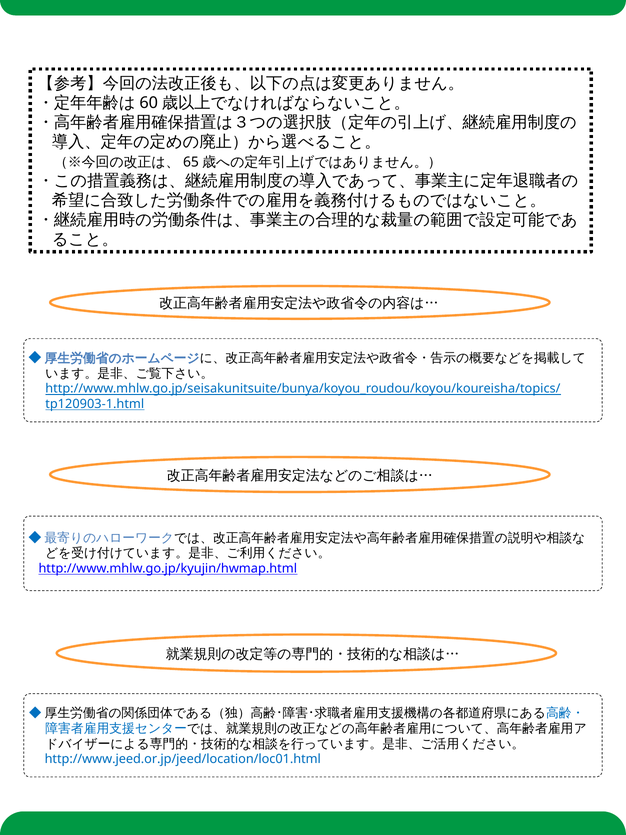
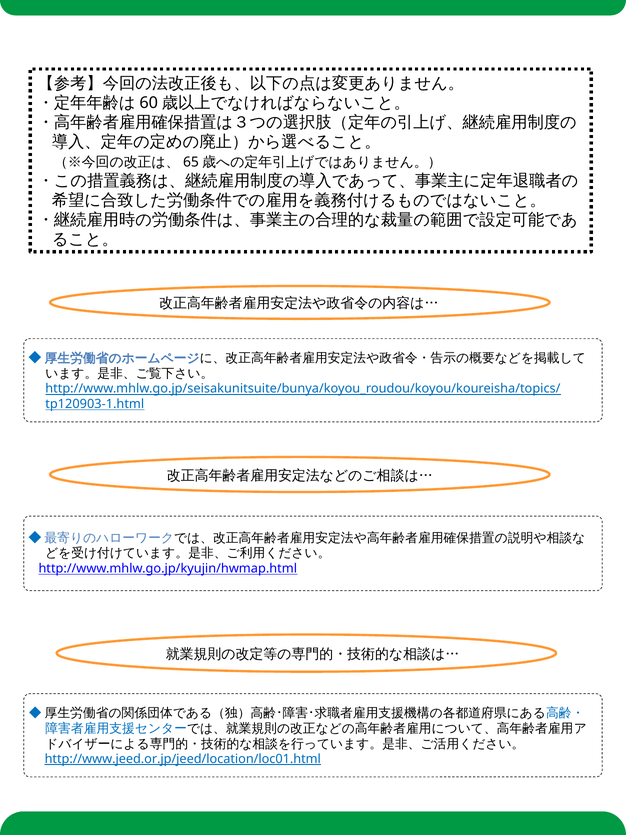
http://www.jeed.or.jp/jeed/location/loc01.html underline: none -> present (183, 759)
